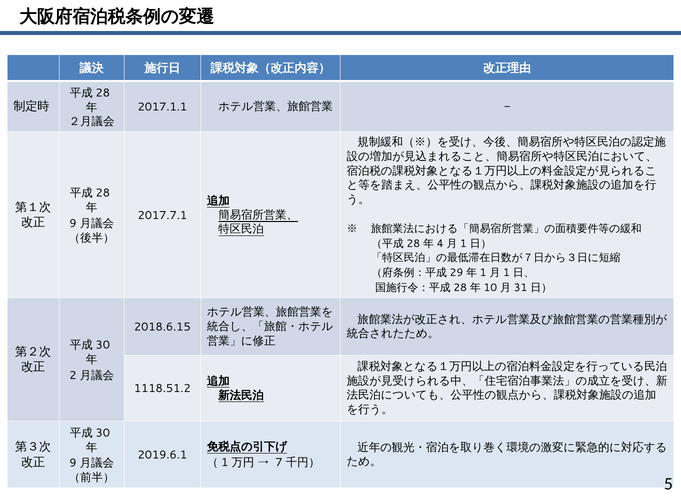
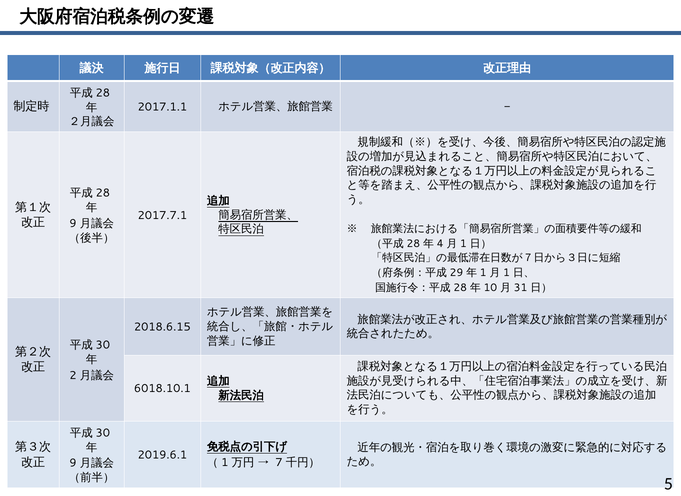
1118.51.2: 1118.51.2 -> 6018.10.1 (162, 389)
